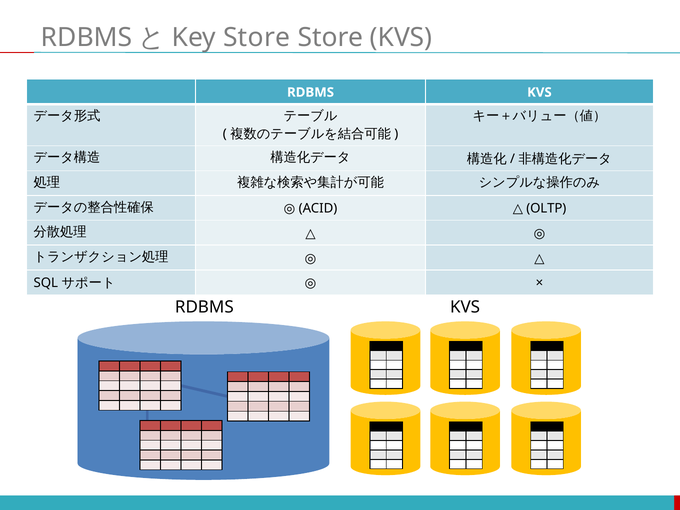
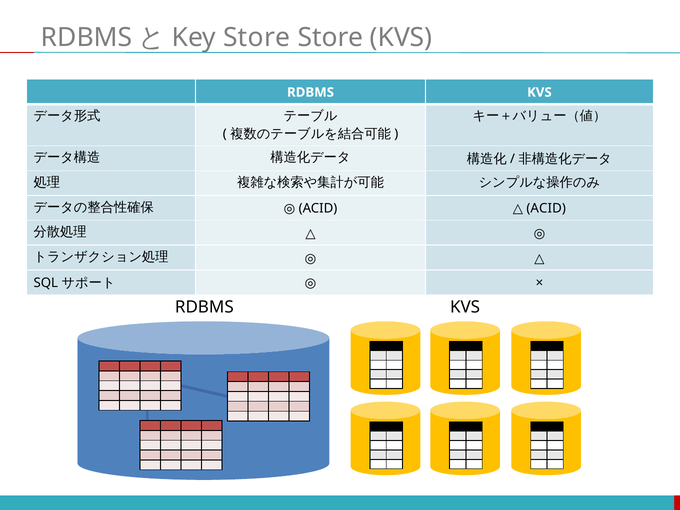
OLTP: OLTP -> ACID (546, 209)
